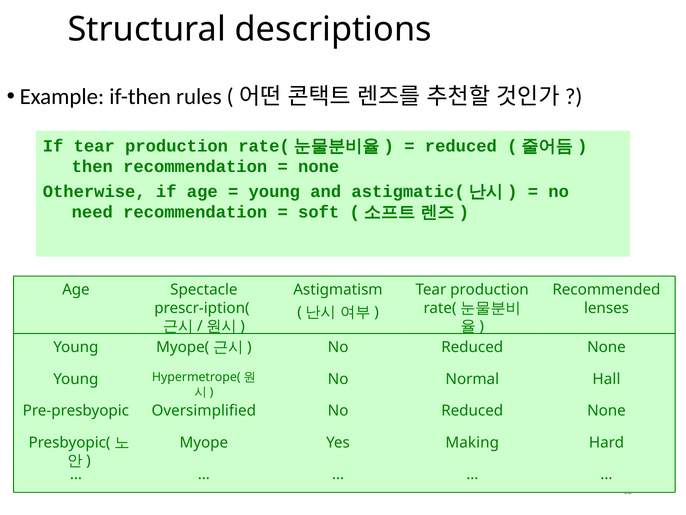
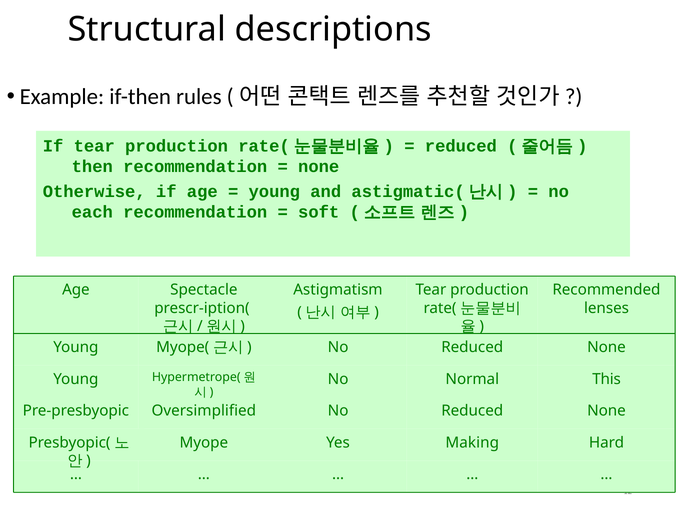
need: need -> each (92, 212)
Hall: Hall -> This (607, 379)
